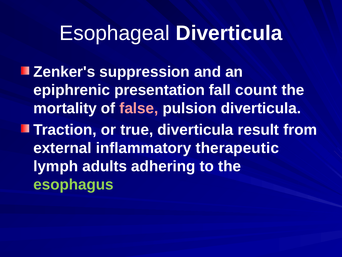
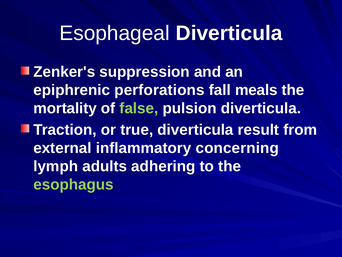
presentation: presentation -> perforations (159, 90)
count: count -> meals (256, 90)
false colour: pink -> light green (139, 108)
therapeutic: therapeutic -> concerning (237, 148)
